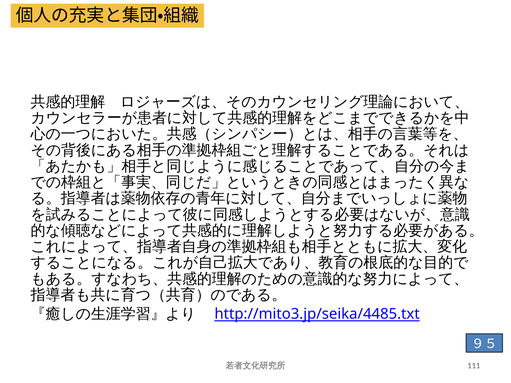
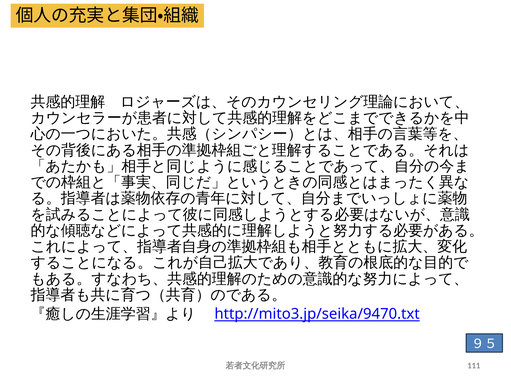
http://mito3.jp/seika/4485.txt: http://mito3.jp/seika/4485.txt -> http://mito3.jp/seika/9470.txt (317, 314)
